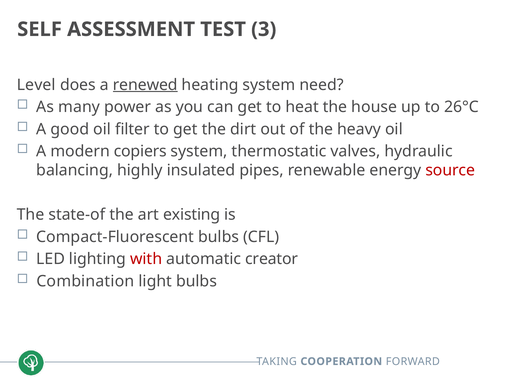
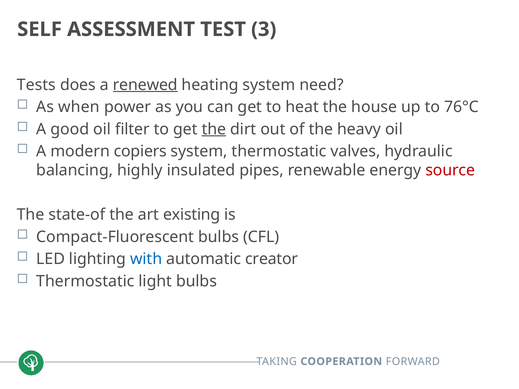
Level: Level -> Tests (36, 85)
many: many -> when (79, 107)
26°C: 26°C -> 76°C (462, 107)
the underline: none -> present (214, 129)
with colour: red -> blue (146, 259)
Combination: Combination -> Thermostatic (85, 281)
